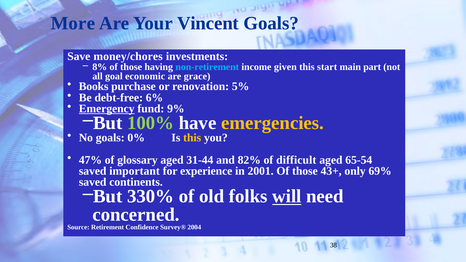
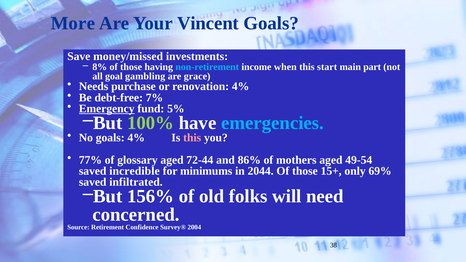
money/chores: money/chores -> money/missed (128, 57)
given: given -> when (285, 67)
economic: economic -> gambling (145, 76)
Books: Books -> Needs (94, 87)
renovation 5%: 5% -> 4% (241, 87)
6%: 6% -> 7% (154, 98)
9%: 9% -> 5% (176, 109)
emergencies colour: yellow -> light blue (273, 123)
goals 0%: 0% -> 4% (136, 138)
this colour: yellow -> pink (192, 138)
47%: 47% -> 77% (90, 160)
31-44: 31-44 -> 72-44 (200, 160)
82%: 82% -> 86% (249, 160)
difficult: difficult -> mothers (296, 160)
65-54: 65-54 -> 49-54 (359, 160)
important: important -> incredible (135, 171)
experience: experience -> minimums (206, 171)
2001: 2001 -> 2044 (261, 171)
43+: 43+ -> 15+ (331, 171)
continents: continents -> infiltrated (136, 182)
330%: 330% -> 156% (151, 197)
will underline: present -> none (287, 197)
